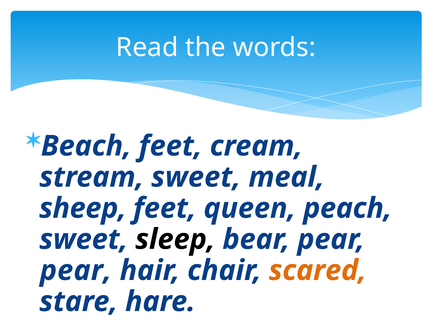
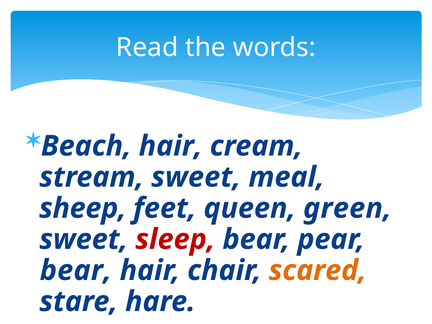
Beach feet: feet -> hair (171, 146)
peach: peach -> green (347, 208)
sleep colour: black -> red (175, 239)
pear: pear -> bear (76, 270)
